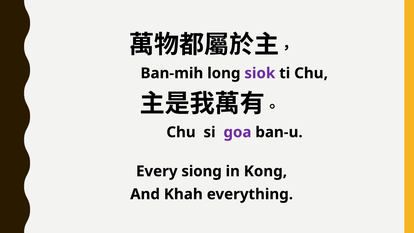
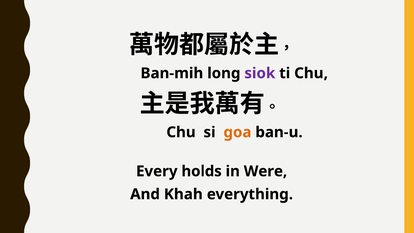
goa colour: purple -> orange (237, 132)
siong: siong -> holds (202, 171)
Kong: Kong -> Were (265, 171)
